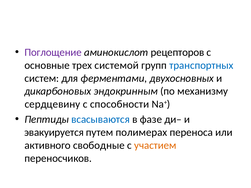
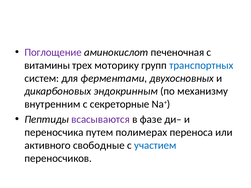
рецепторов: рецепторов -> печеночная (177, 52)
основные: основные -> витамины (47, 65)
системой: системой -> моторику (117, 65)
сердцевину: сердцевину -> внутренним (52, 104)
способности: способности -> секреторные (120, 104)
всасываются colour: blue -> purple (101, 120)
эвакуируется: эвакуируется -> переносчика (54, 133)
участием colour: orange -> blue (155, 145)
